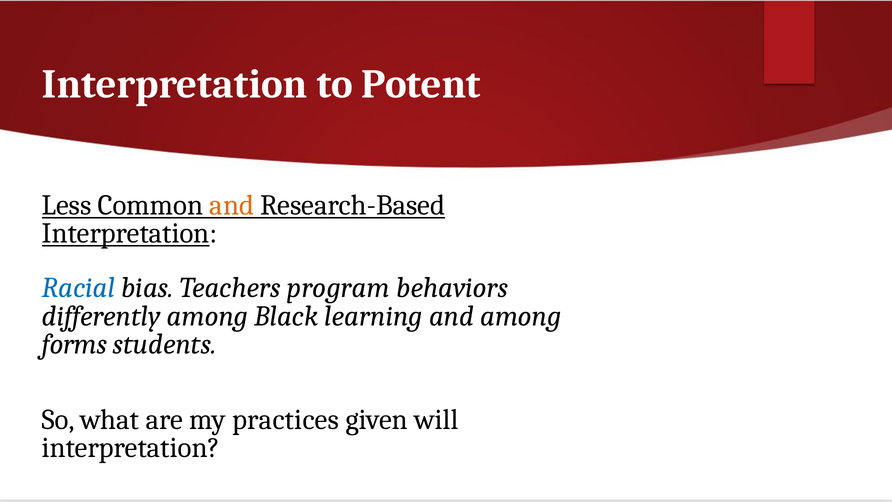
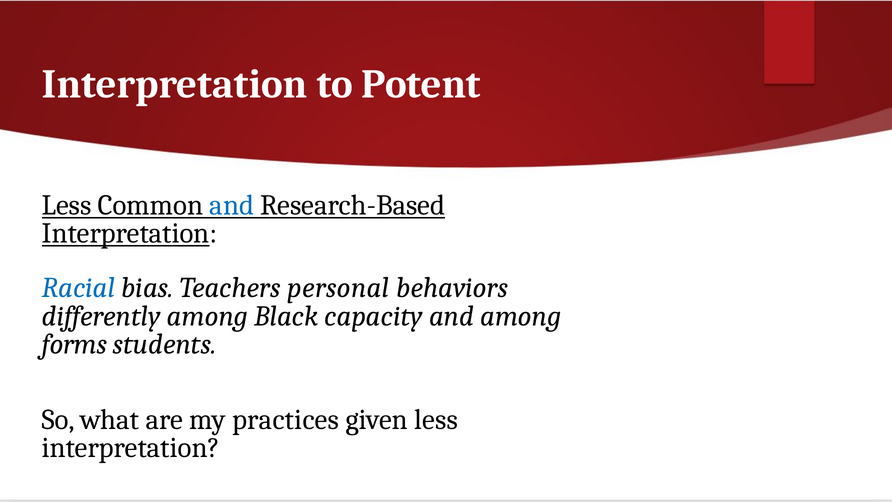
and colour: orange -> blue (232, 205)
program: program -> personal (338, 288)
learning: learning -> capacity (374, 316)
given will: will -> less (436, 420)
